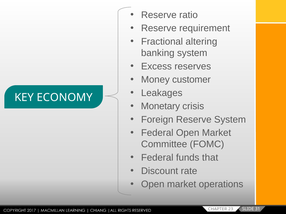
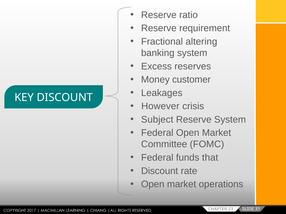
KEY ECONOMY: ECONOMY -> DISCOUNT (65, 98)
Monetary: Monetary -> However (160, 106)
Foreign: Foreign -> Subject (157, 120)
